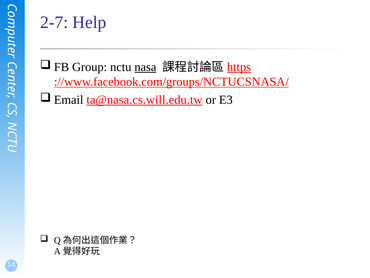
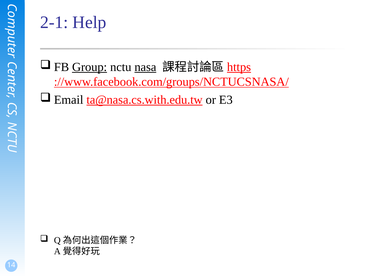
2-7: 2-7 -> 2-1 (54, 22)
Group underline: none -> present (90, 67)
ta@nasa.cs.will.edu.tw: ta@nasa.cs.will.edu.tw -> ta@nasa.cs.with.edu.tw (145, 100)
